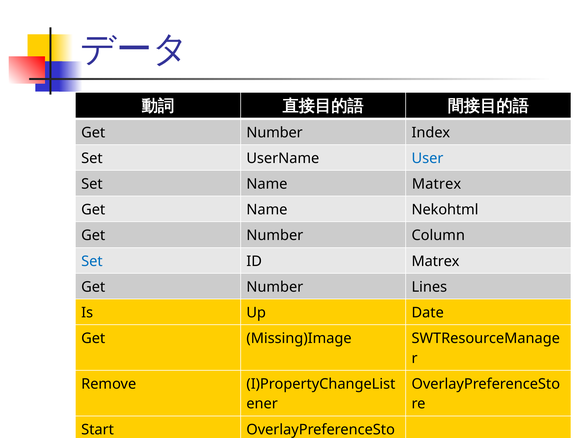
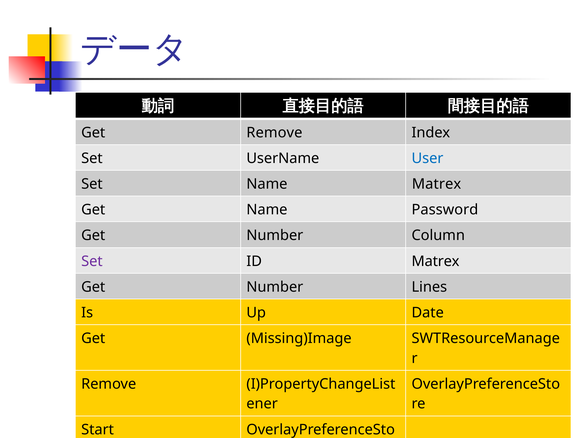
Number: Number -> Remove (274, 132)
Nekohtml: Nekohtml -> Password (445, 209)
Set colour: blue -> purple (92, 261)
